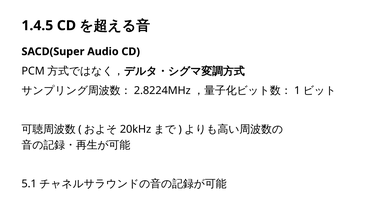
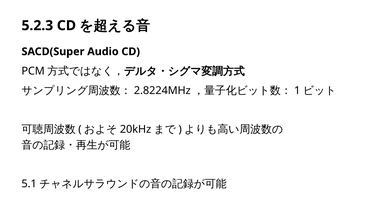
1.4.5: 1.4.5 -> 5.2.3 (37, 26)
